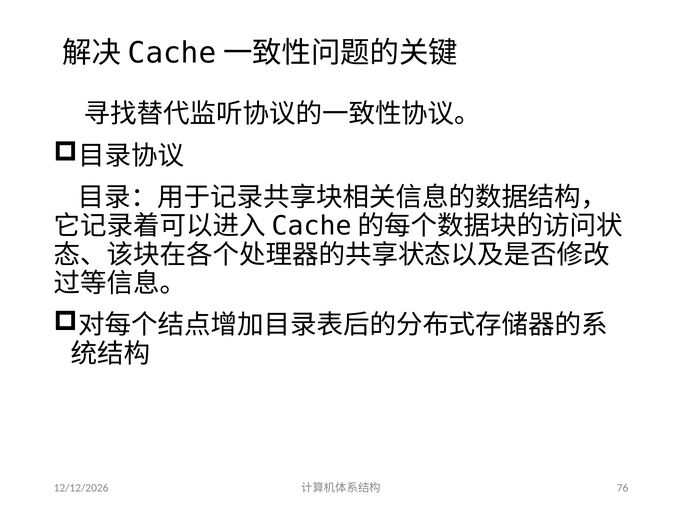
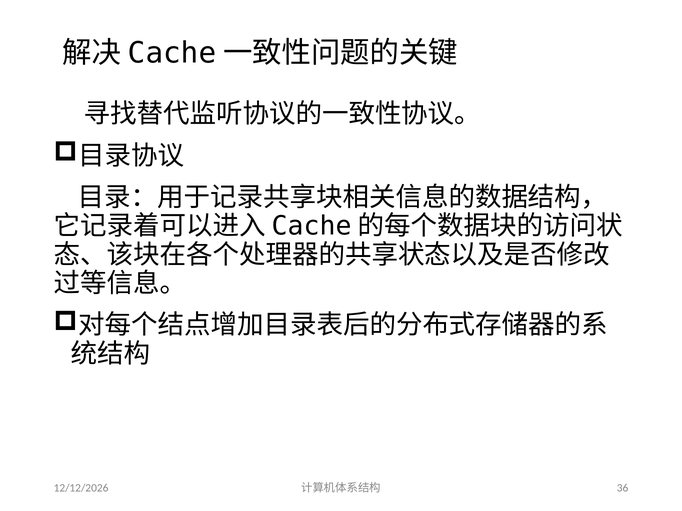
76: 76 -> 36 (623, 488)
